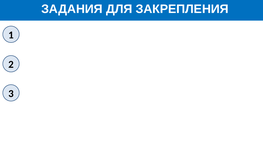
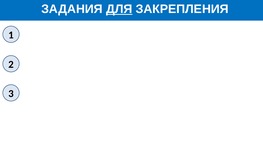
ДЛЯ underline: none -> present (119, 9)
